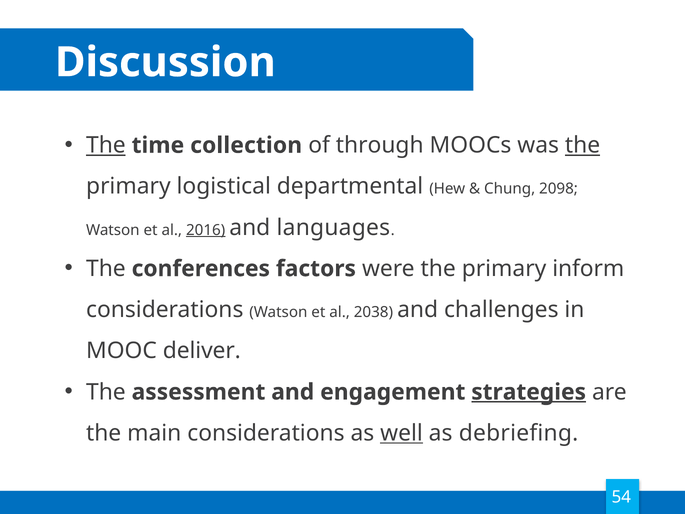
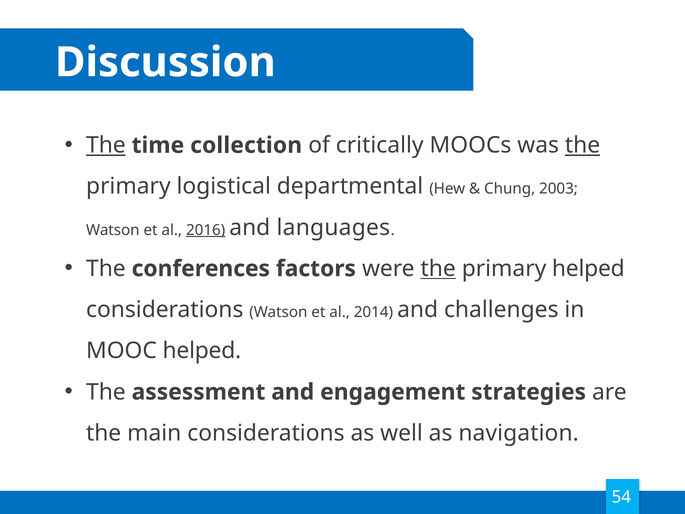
through: through -> critically (380, 145)
2098: 2098 -> 2003 (559, 189)
the underline: none -> present (438, 269)
primary inform: inform -> helped (588, 269)
2038: 2038 -> 2014 (373, 312)
MOOC deliver: deliver -> helped (202, 351)
strategies underline: present -> none (529, 392)
well underline: present -> none (402, 433)
debriefing: debriefing -> navigation (519, 433)
